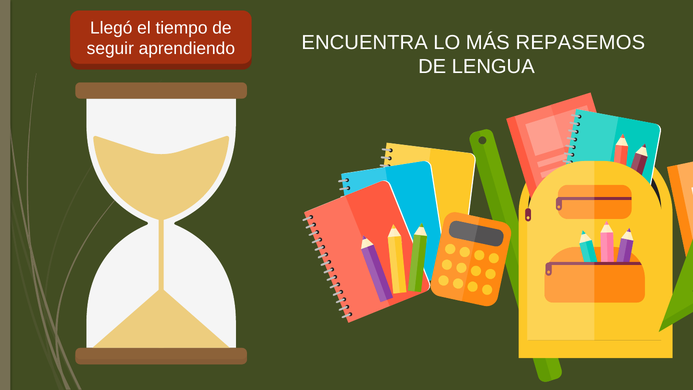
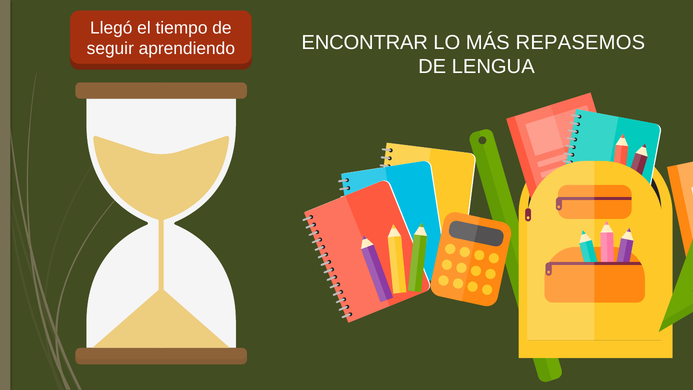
ENCUENTRA: ENCUENTRA -> ENCONTRAR (365, 42)
